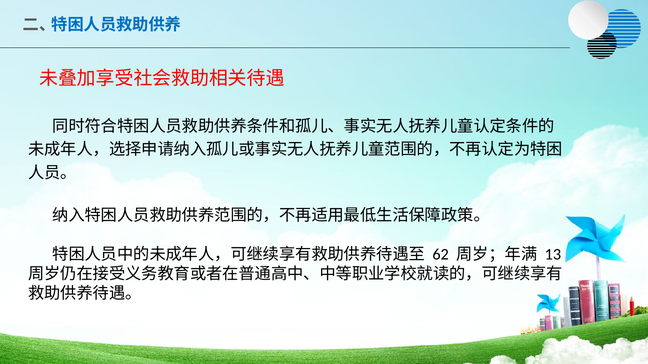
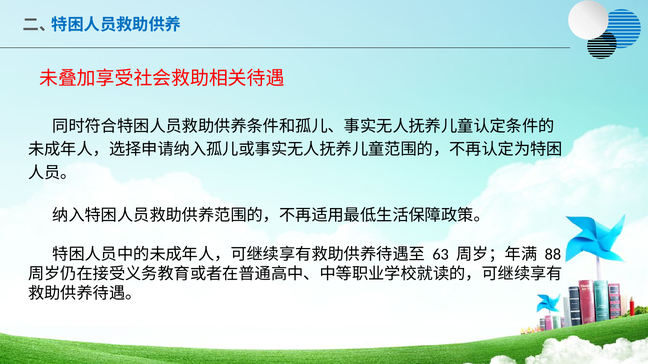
62: 62 -> 63 (441, 255)
13: 13 -> 88 (553, 255)
